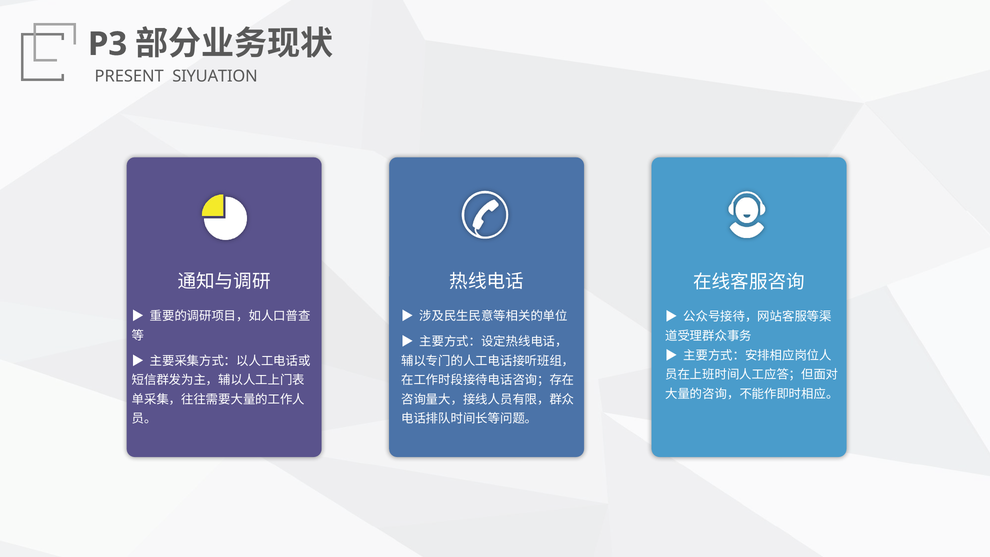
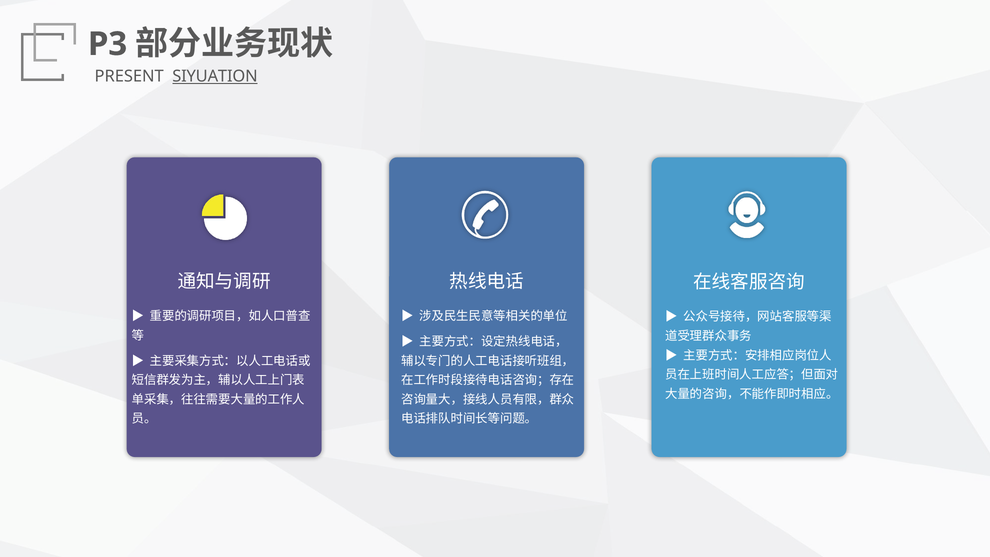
SIYUATION underline: none -> present (215, 76)
